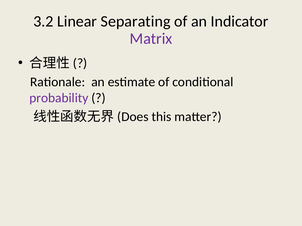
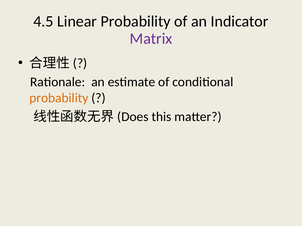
3.2: 3.2 -> 4.5 (43, 21)
Linear Separating: Separating -> Probability (136, 21)
probability colour: purple -> orange (59, 98)
